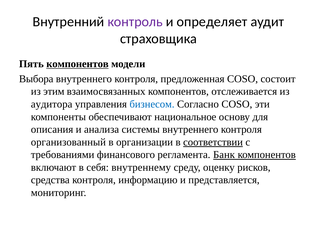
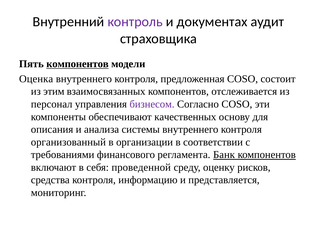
определяет: определяет -> документах (212, 22)
Выбора: Выбора -> Оценка (36, 79)
аудитора: аудитора -> персонал (52, 104)
бизнесом colour: blue -> purple (152, 104)
национальное: национальное -> качественных (185, 117)
соответствии underline: present -> none (213, 143)
внутреннему: внутреннему -> проведенной (141, 168)
